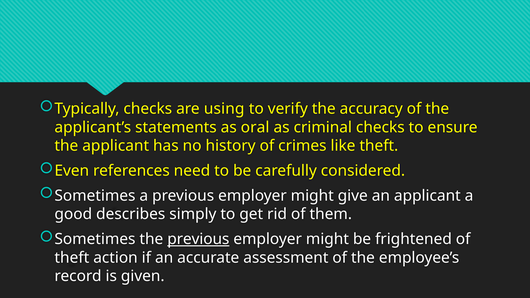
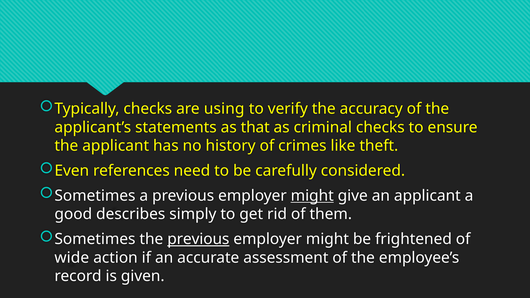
oral: oral -> that (255, 127)
might underline: none -> present (312, 196)
theft: theft -> wide (72, 258)
